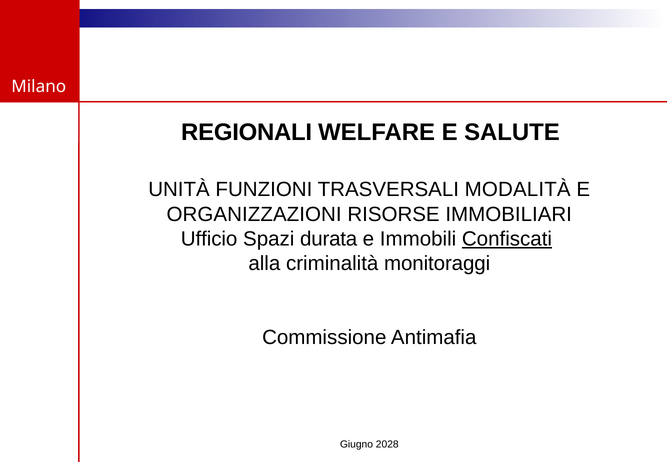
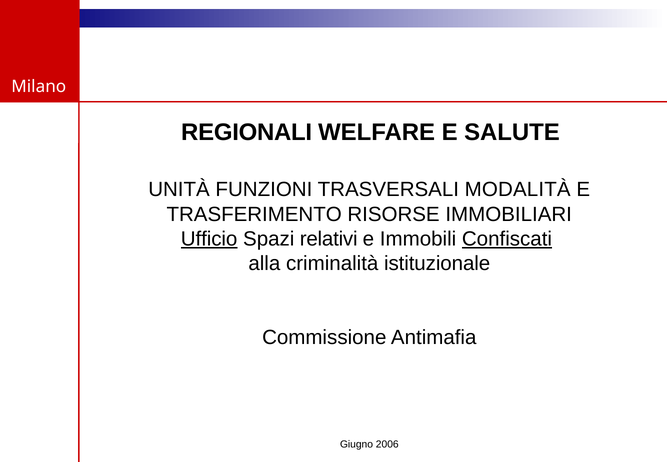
ORGANIZZAZIONI: ORGANIZZAZIONI -> TRASFERIMENTO (254, 214)
Ufficio underline: none -> present (209, 239)
durata: durata -> relativi (329, 239)
monitoraggi: monitoraggi -> istituzionale (437, 263)
2028: 2028 -> 2006 (387, 444)
